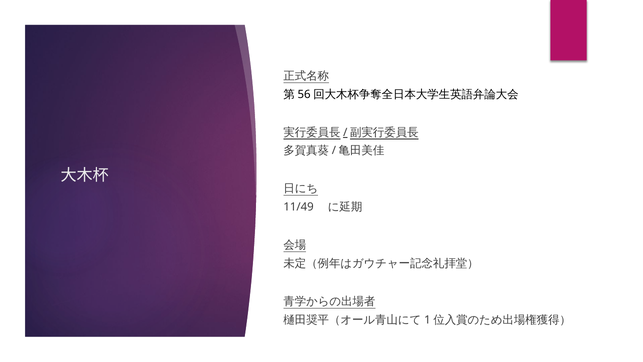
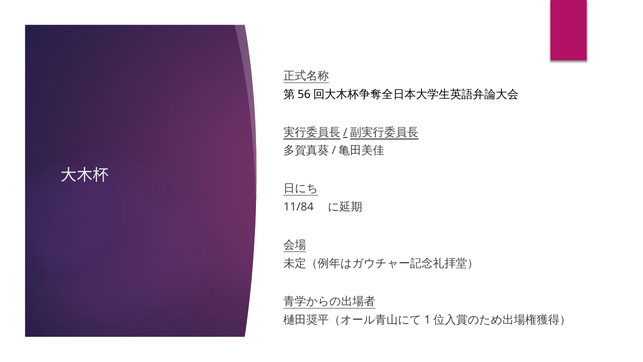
11/49: 11/49 -> 11/84 (299, 207)
